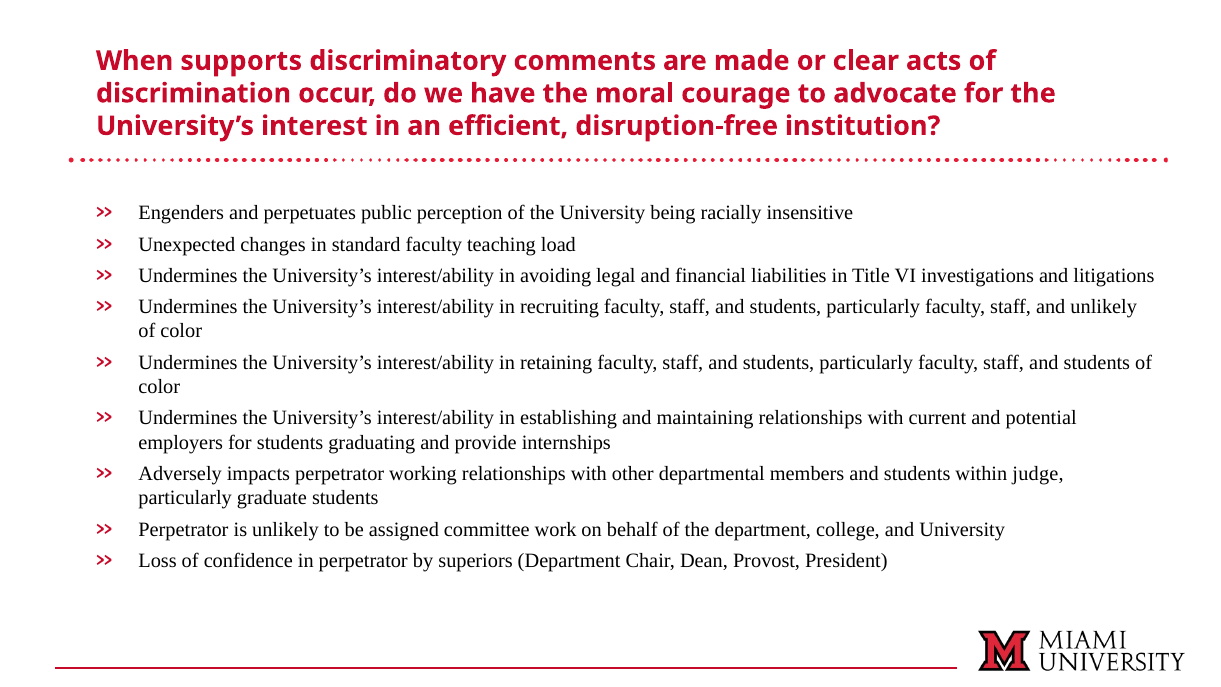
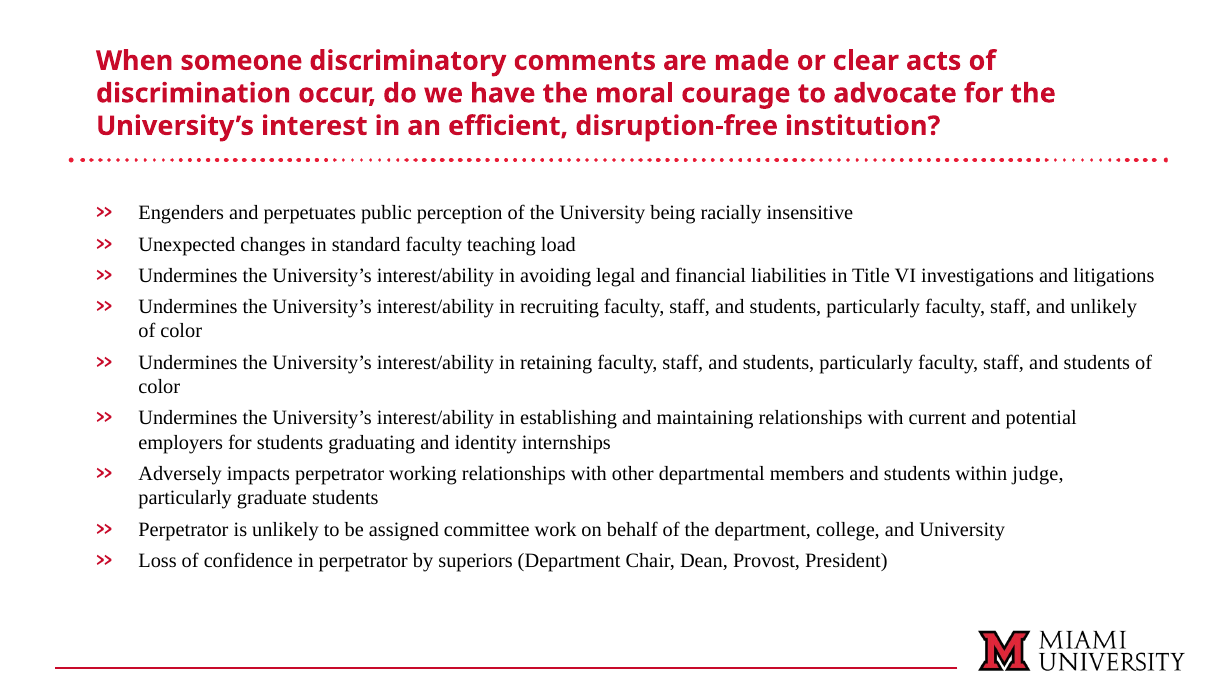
supports: supports -> someone (241, 61)
provide: provide -> identity (486, 442)
